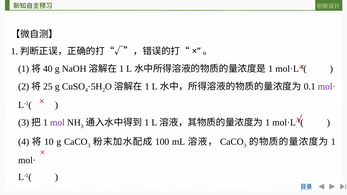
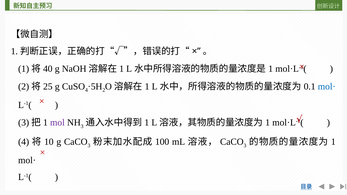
mol· colour: purple -> blue (327, 87)
